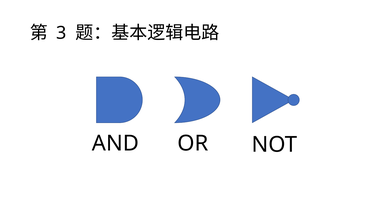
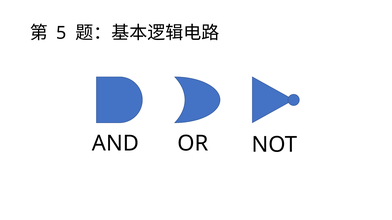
3: 3 -> 5 (61, 33)
